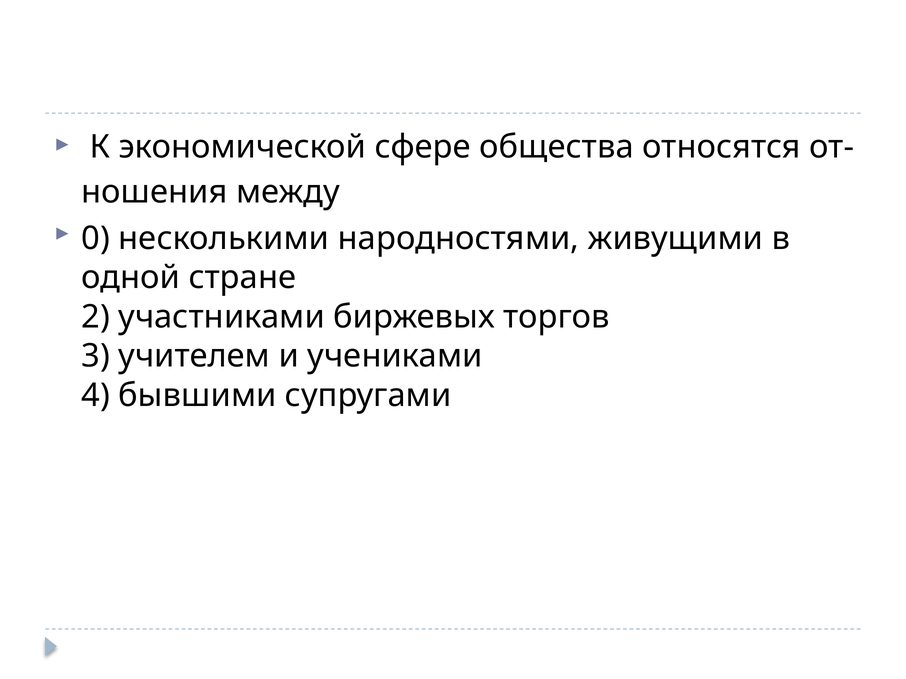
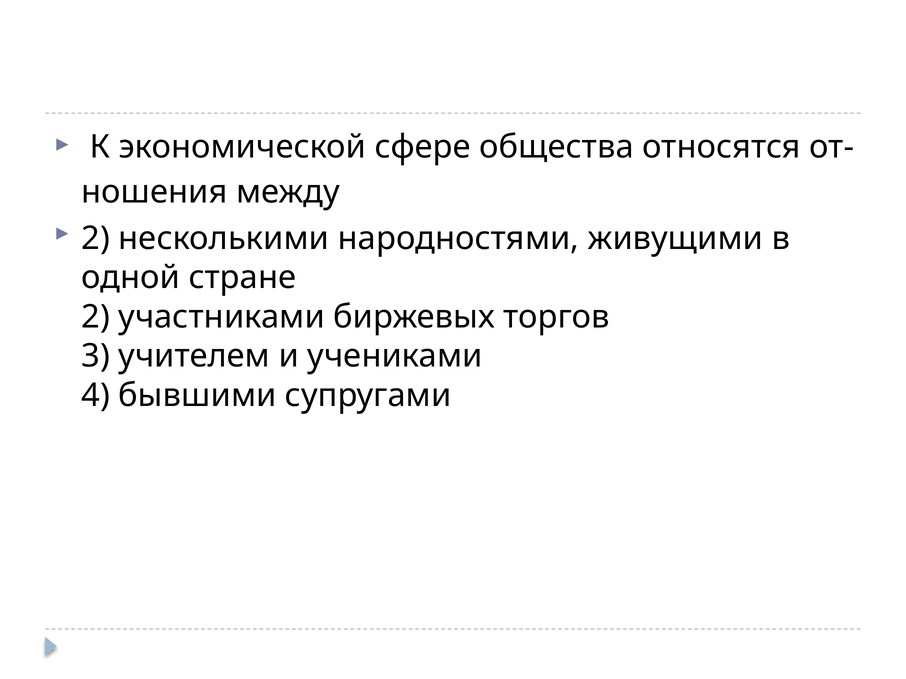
0: 0 -> 2 (96, 239)
